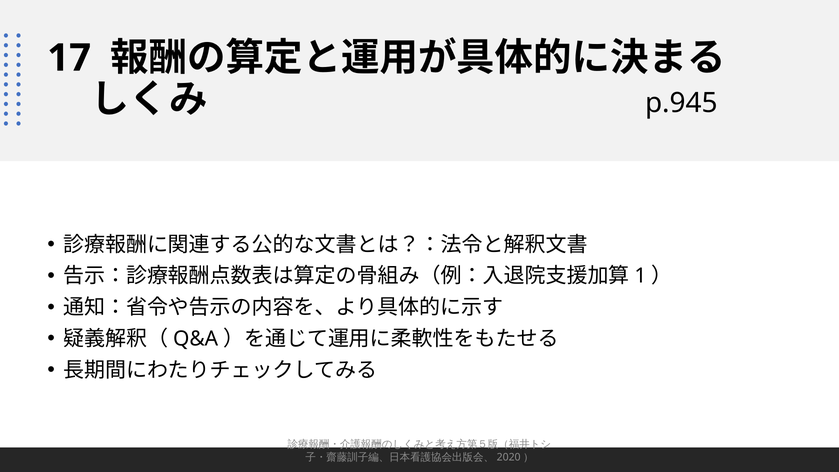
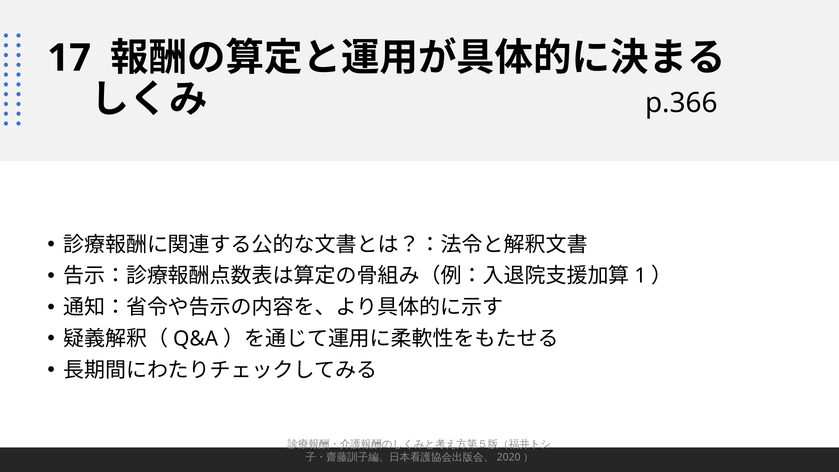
p.945: p.945 -> p.366 (682, 103)
